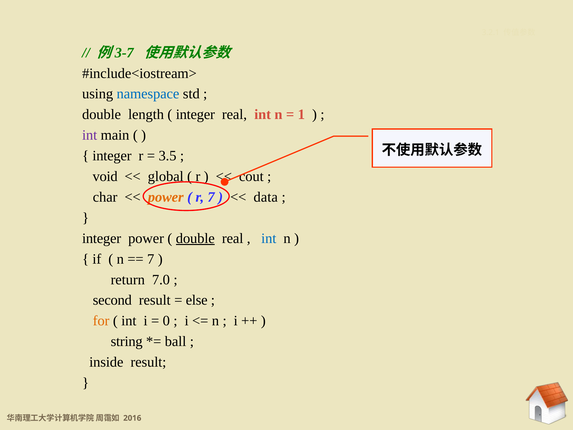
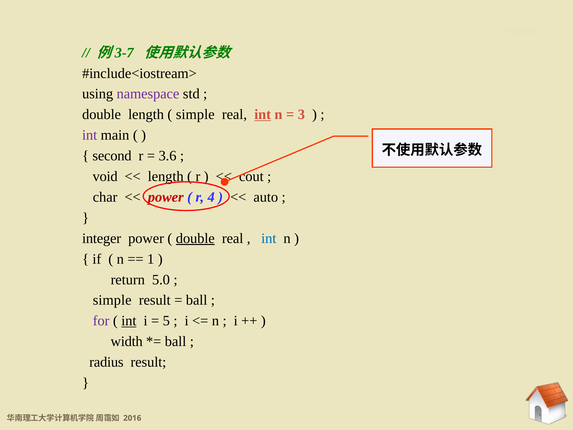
namespace colour: blue -> purple (148, 94)
integer: integer -> simple (195, 114)
int underline: none -> present (263, 114)
1: 1 -> 3 (301, 114)
integer: integer -> second (112, 156)
3.5: 3.5 -> 3.6 (168, 156)
global: global -> length (166, 176)
power colour: orange -> red (166, 197)
r 7: 7 -> 4 (211, 197)
data: data -> auto (266, 197)
7: 7 -> 1 (151, 259)
7.0: 7.0 -> 5.0 (161, 279)
second: second -> simple (112, 300)
else: else -> ball (197, 300)
for colour: orange -> purple (101, 321)
int underline: none -> present (129, 321)
0: 0 -> 5 (166, 321)
string: string -> width (127, 341)
inside: inside -> radius (106, 362)
